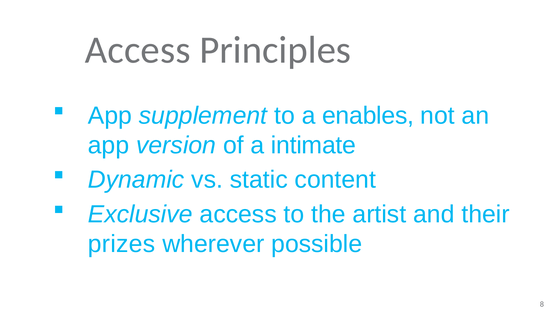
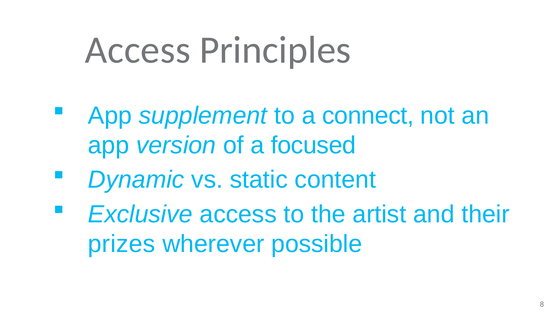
enables: enables -> connect (368, 116)
intimate: intimate -> focused (313, 145)
